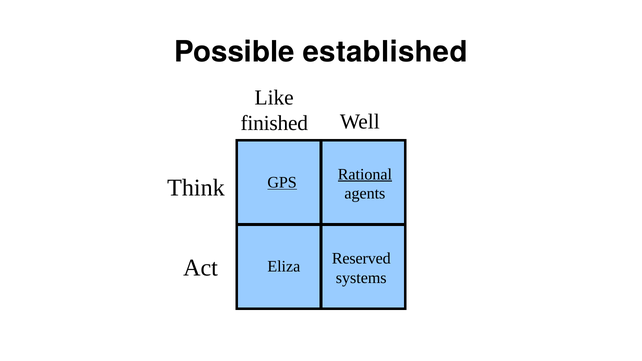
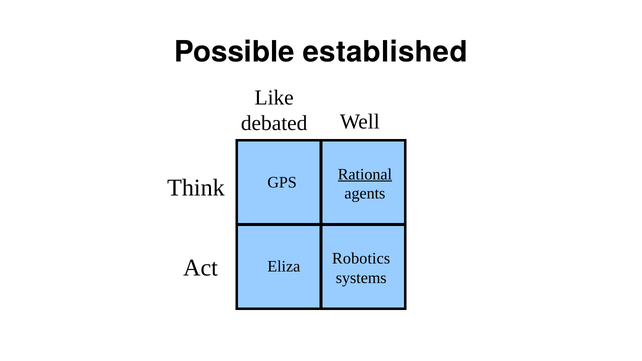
finished: finished -> debated (274, 123)
GPS underline: present -> none (282, 182)
Reserved: Reserved -> Robotics (361, 259)
